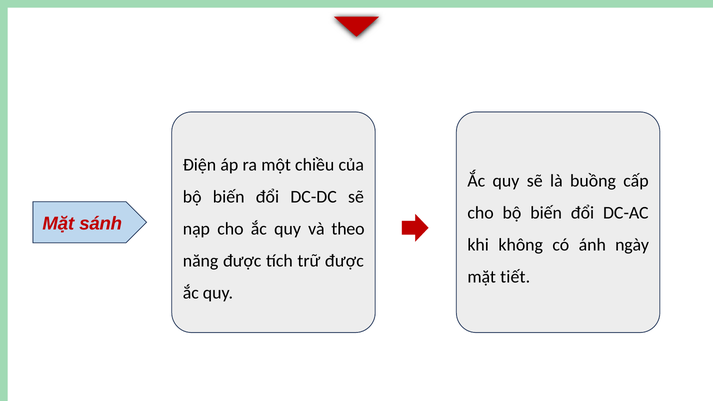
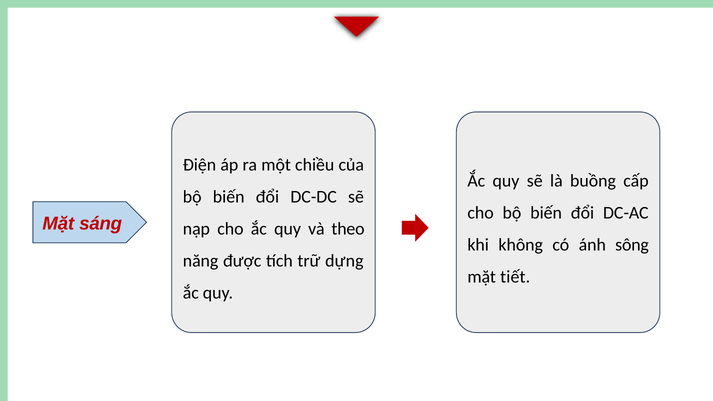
sánh: sánh -> sáng (101, 224)
ngày: ngày -> sông (632, 245)
trữ được: được -> dựng (344, 261)
